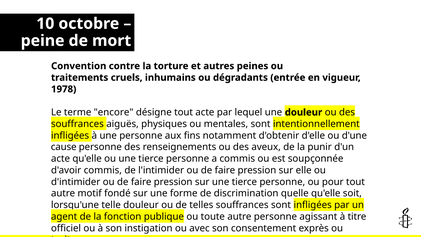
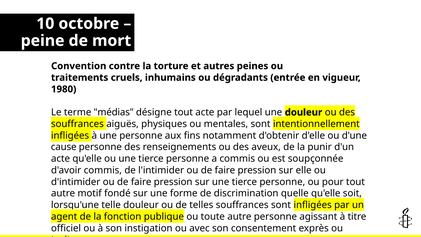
1978: 1978 -> 1980 (64, 89)
encore: encore -> médias (114, 112)
